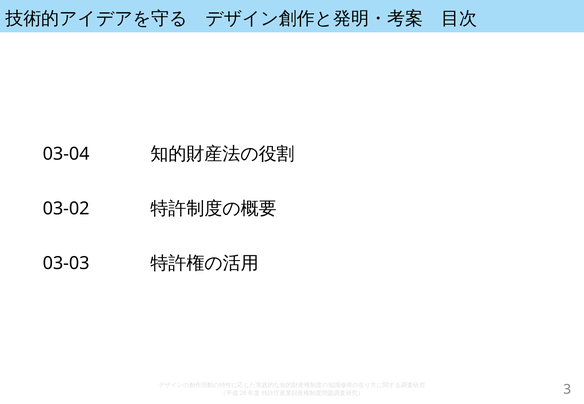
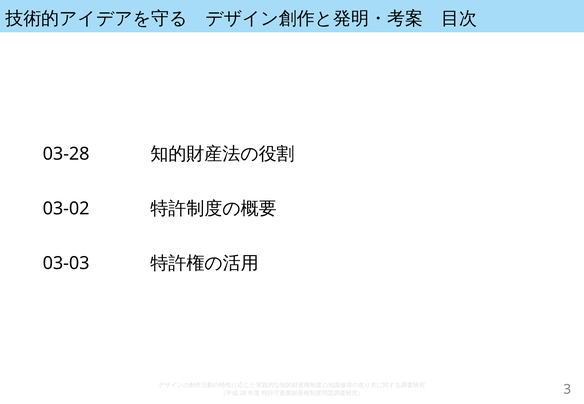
03-04: 03-04 -> 03-28 (66, 154)
